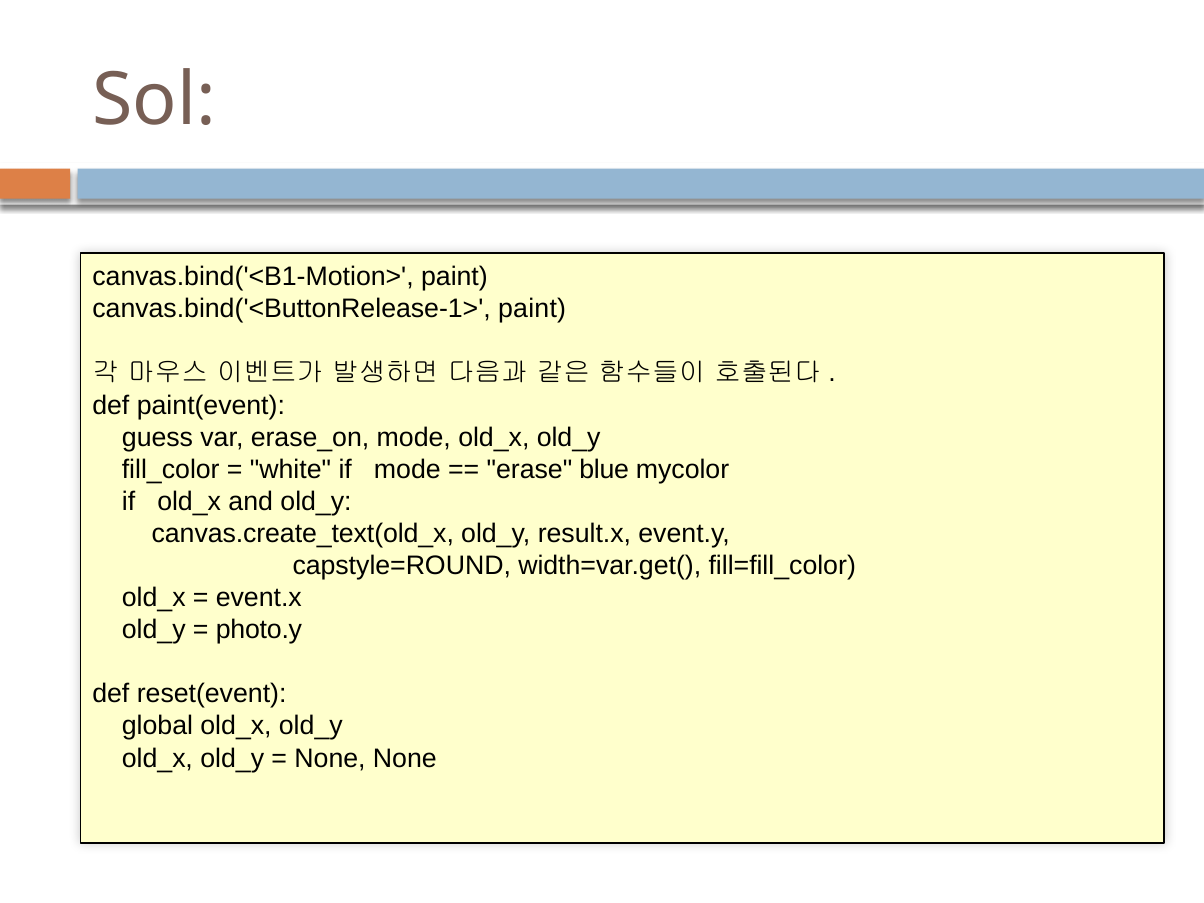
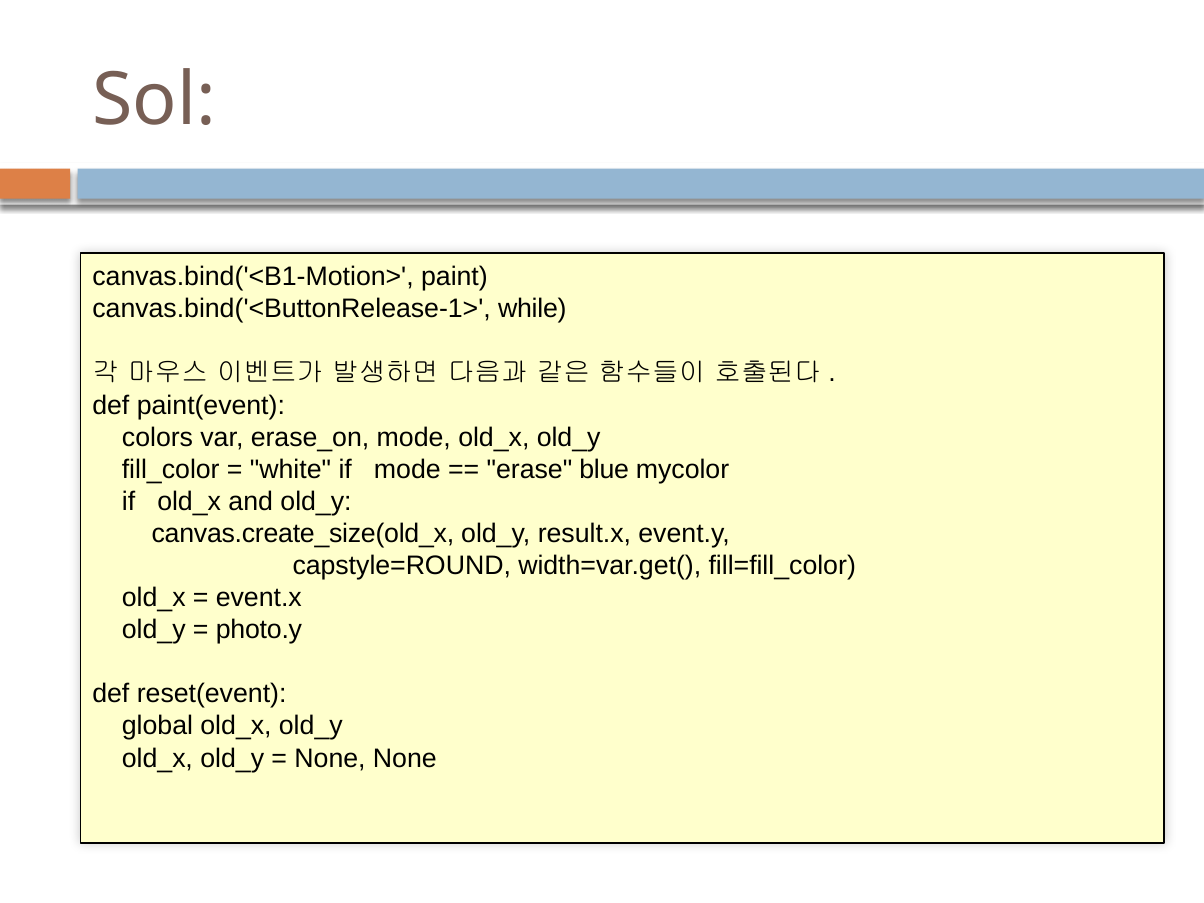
canvas.bind('<ButtonRelease-1> paint: paint -> while (532, 309)
guess: guess -> colors (158, 437)
canvas.create_text(old_x: canvas.create_text(old_x -> canvas.create_size(old_x (303, 534)
